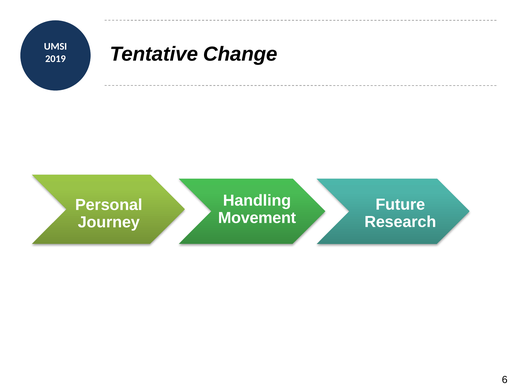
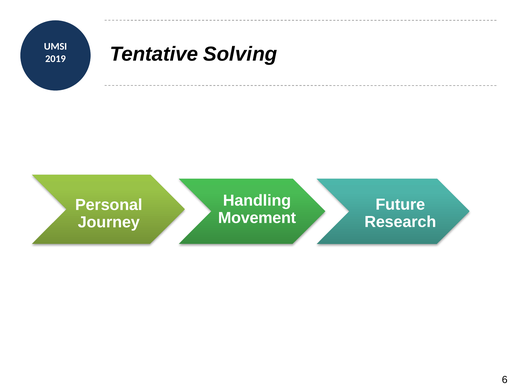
Change: Change -> Solving (240, 54)
